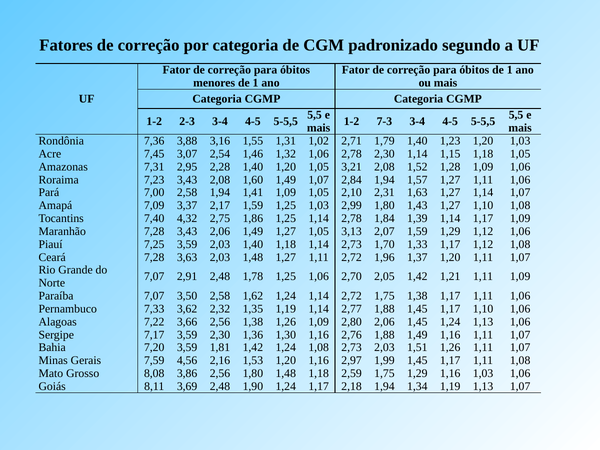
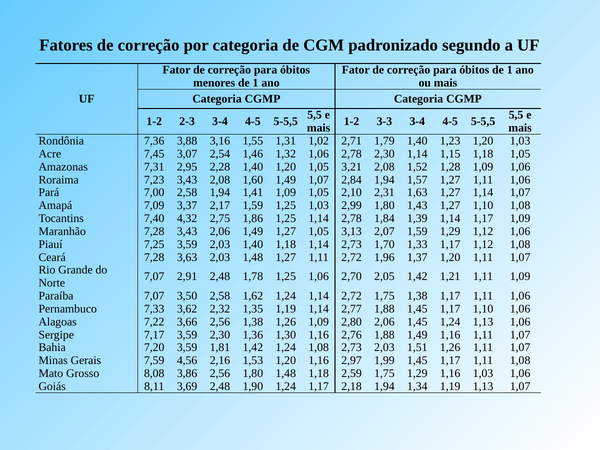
7-3: 7-3 -> 3-3 (384, 122)
